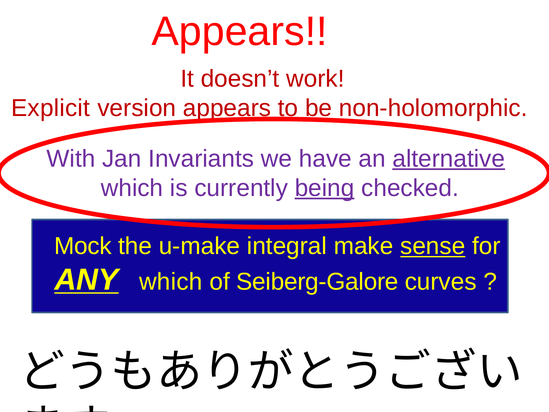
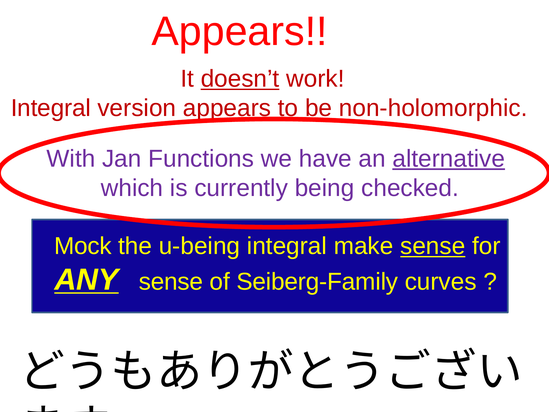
doesn’t underline: none -> present (240, 79)
Explicit: Explicit -> Integral (51, 108)
Invariants: Invariants -> Functions (201, 159)
being underline: present -> none (325, 188)
u-make: u-make -> u-being (199, 246)
ANY which: which -> sense (171, 281)
Seiberg-Galore: Seiberg-Galore -> Seiberg-Family (317, 281)
